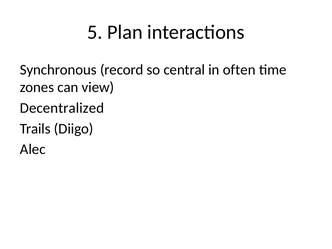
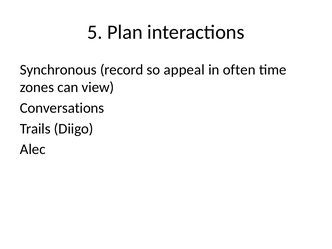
central: central -> appeal (184, 70)
Decentralized: Decentralized -> Conversations (62, 108)
